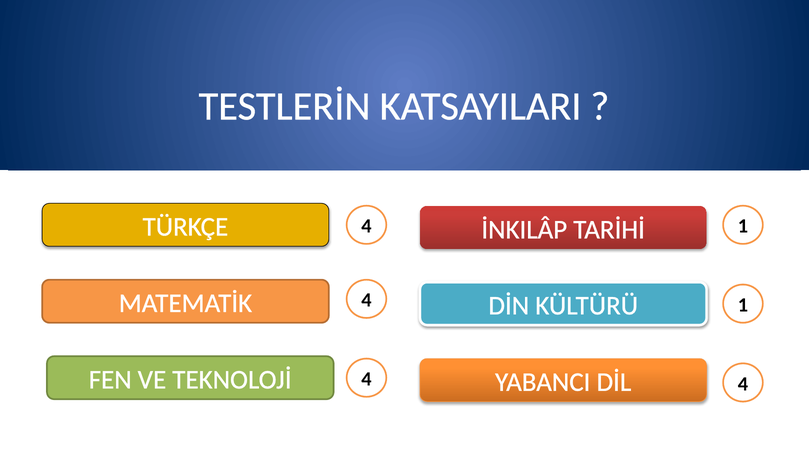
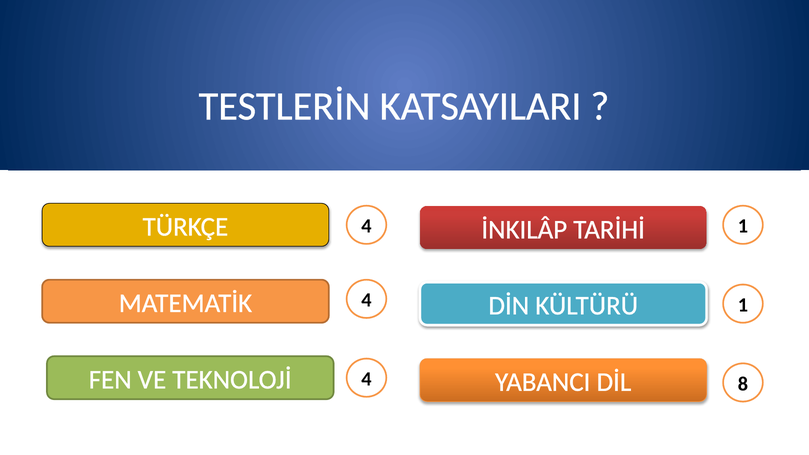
4: 4 -> 8 (743, 384)
